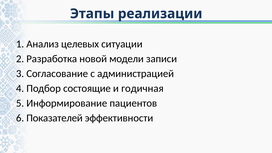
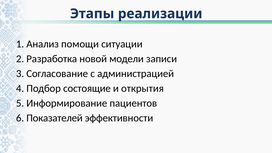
целевых: целевых -> помощи (80, 44)
годичная: годичная -> открытия (142, 88)
